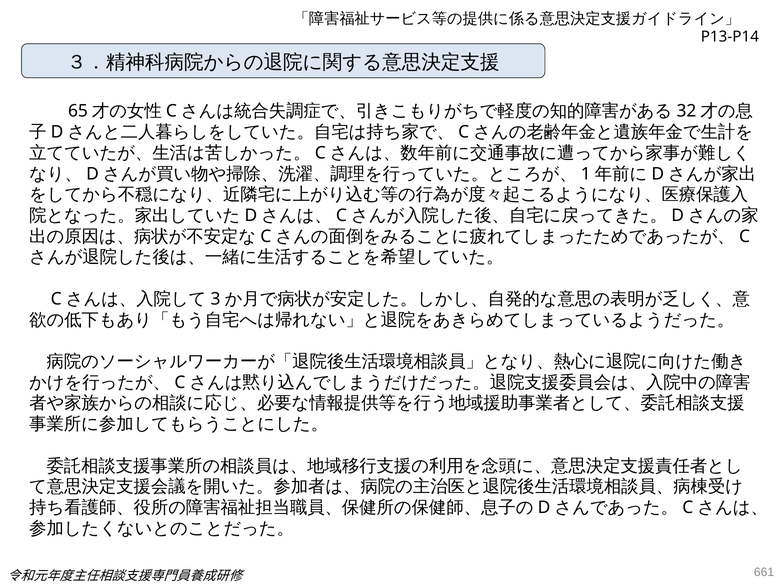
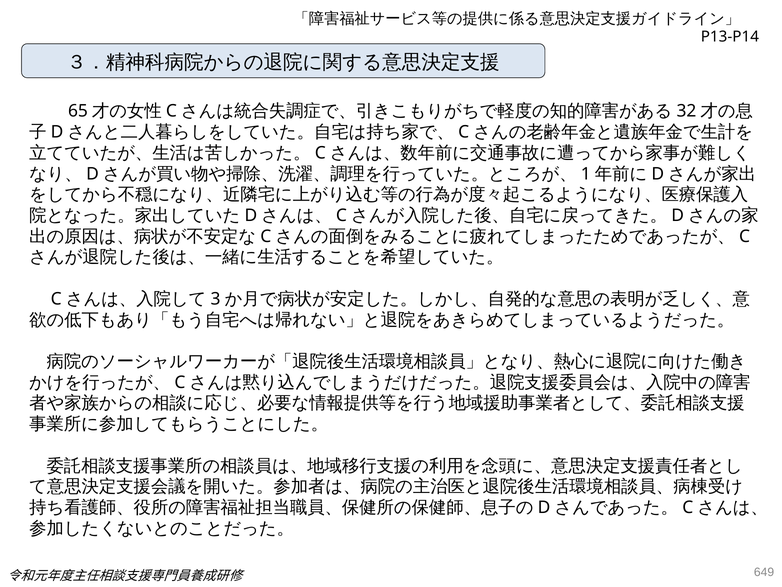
661: 661 -> 649 (764, 572)
